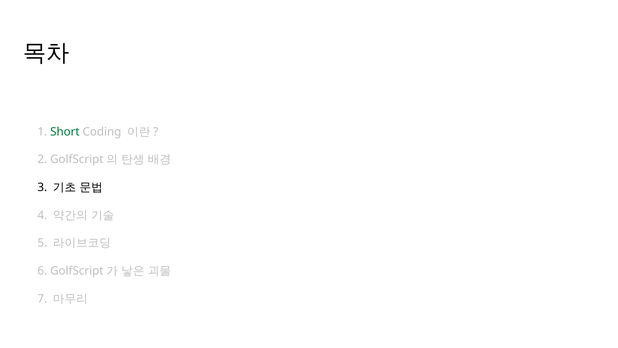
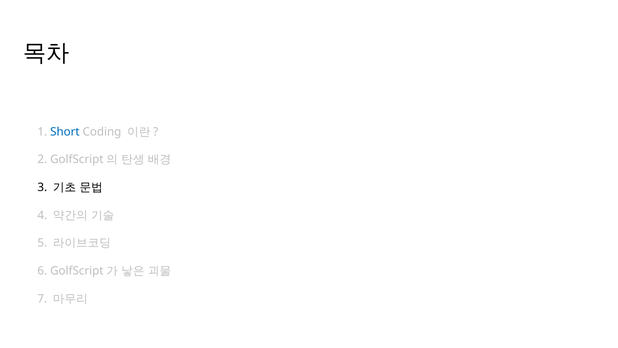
Short colour: green -> blue (65, 132)
